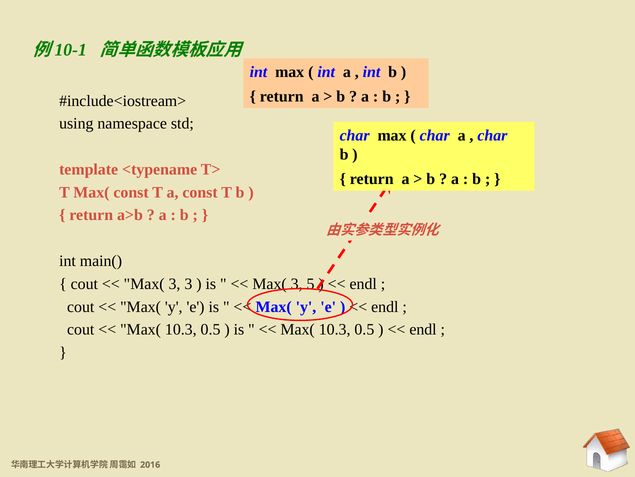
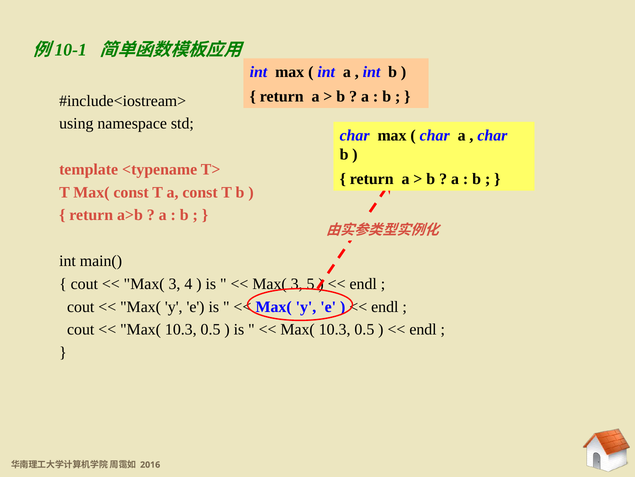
3 3: 3 -> 4 (188, 283)
